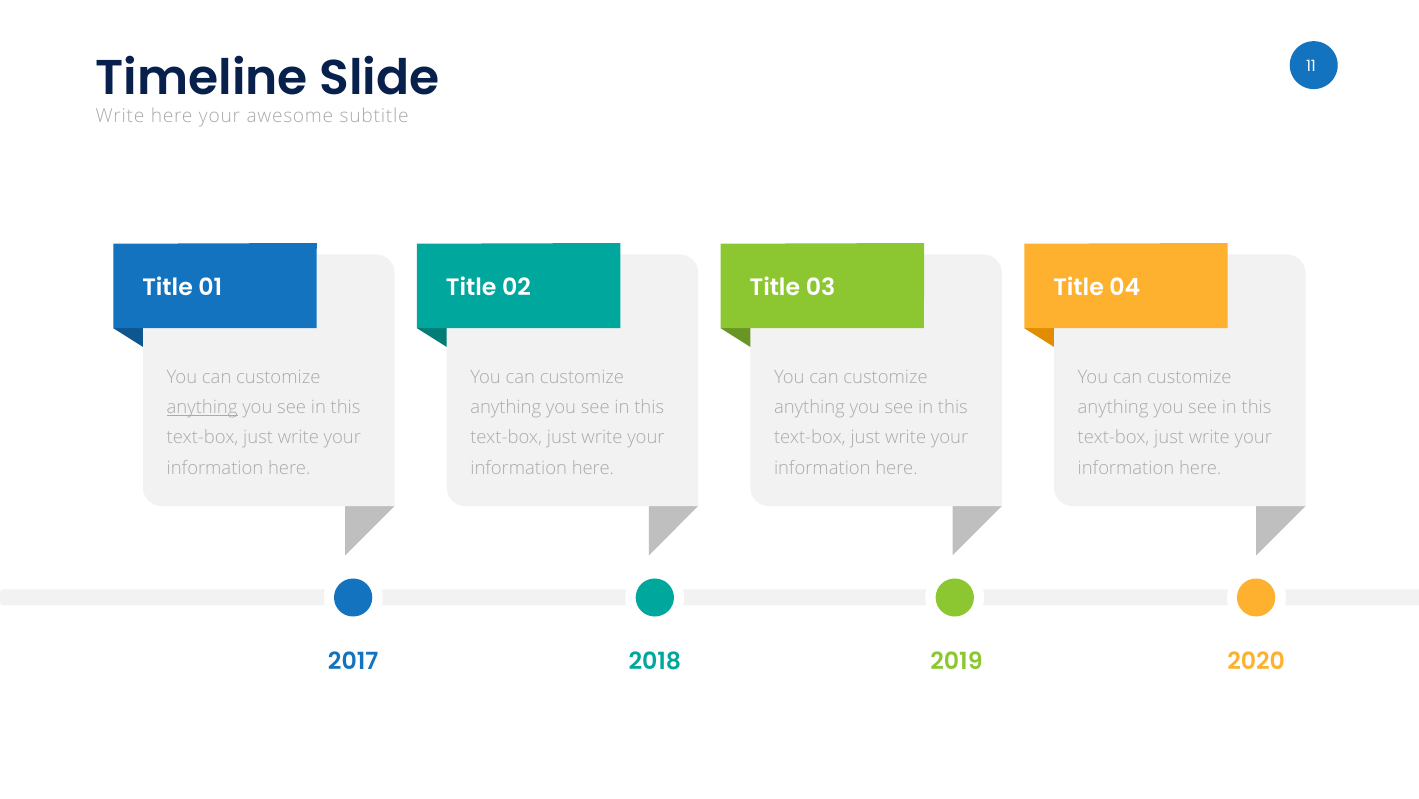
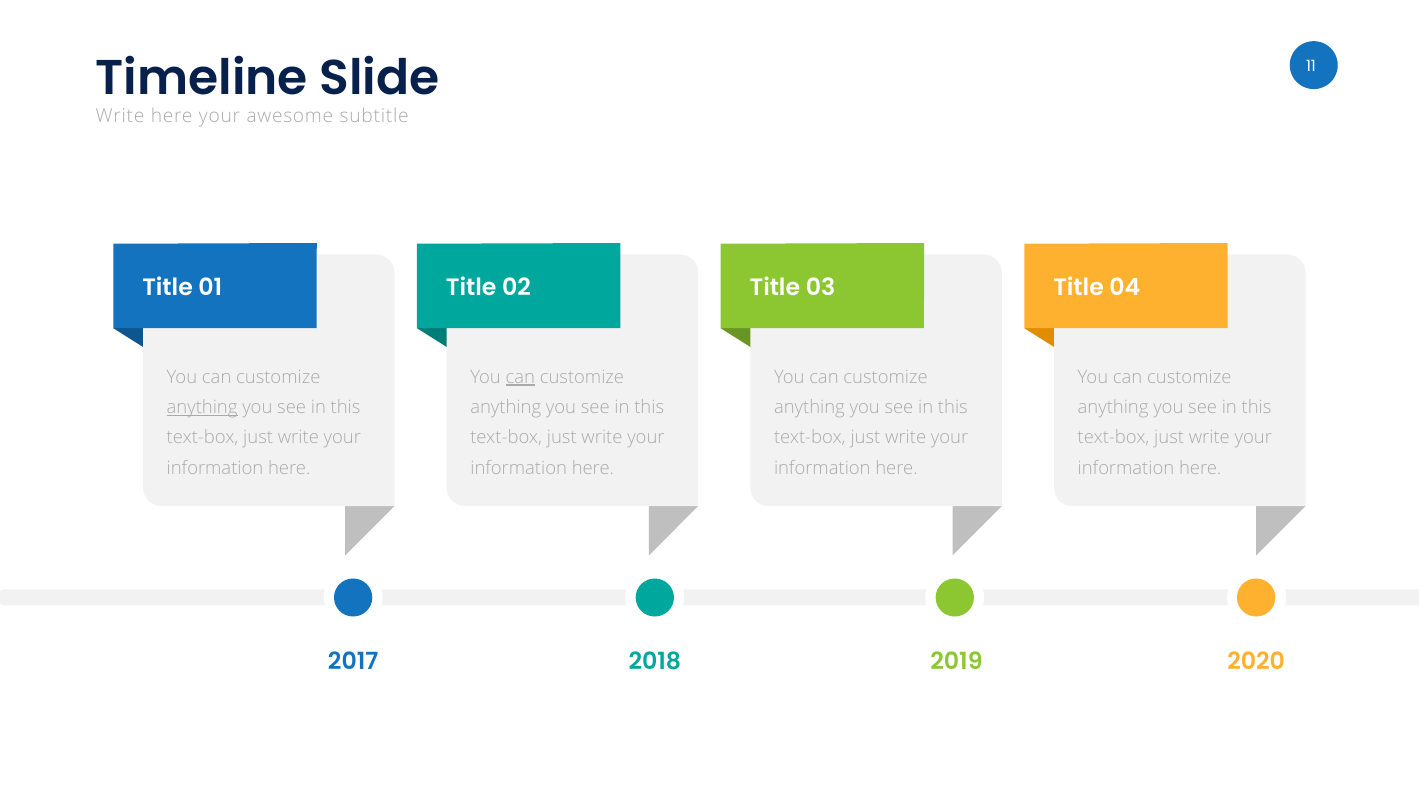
can underline: none -> present (520, 377)
